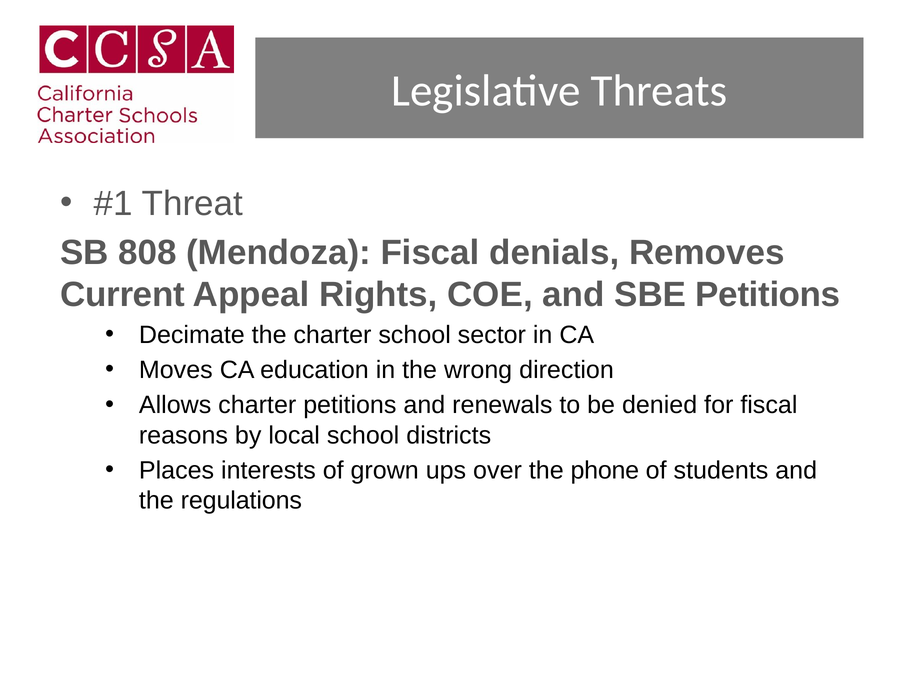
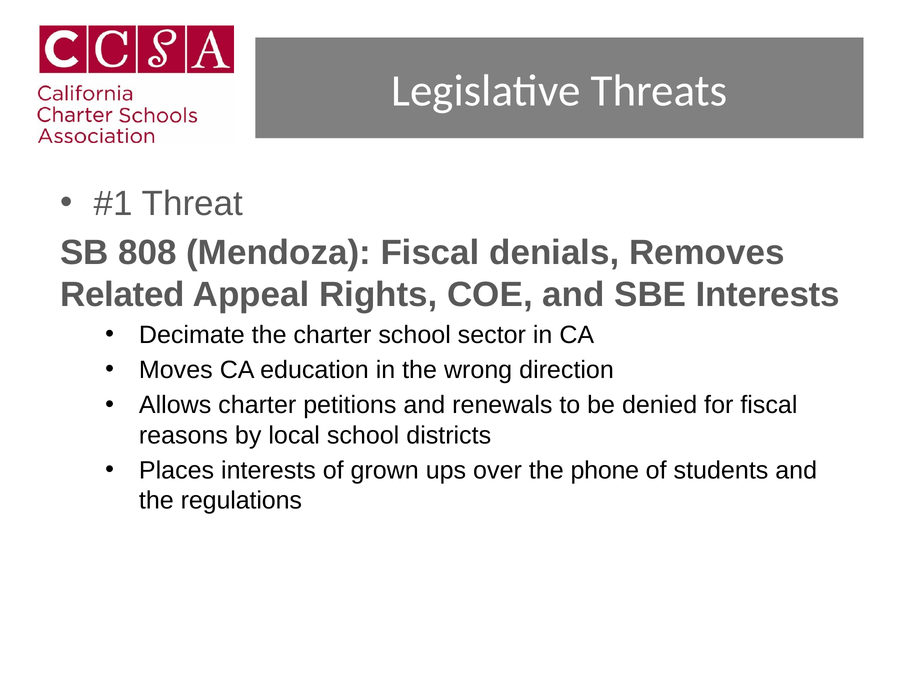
Current: Current -> Related (122, 294)
SBE Petitions: Petitions -> Interests (768, 294)
